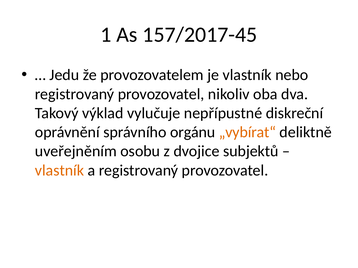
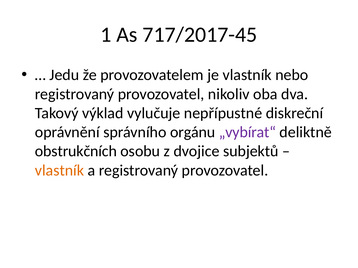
157/2017-45: 157/2017-45 -> 717/2017-45 (200, 35)
„vybírat“ colour: orange -> purple (247, 132)
uveřejněním: uveřejněním -> obstrukčních (76, 151)
